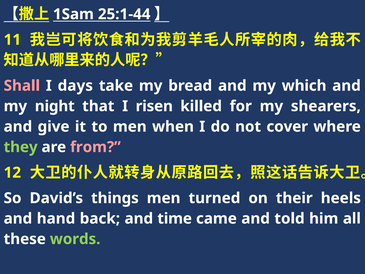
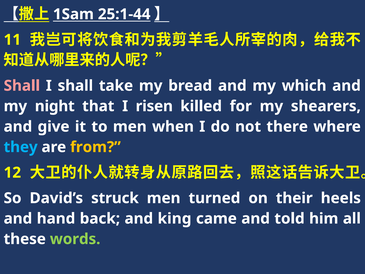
I days: days -> shall (75, 86)
cover: cover -> there (287, 127)
they colour: light green -> light blue (21, 147)
from colour: pink -> yellow (95, 147)
things: things -> struck (115, 198)
time: time -> king (175, 218)
